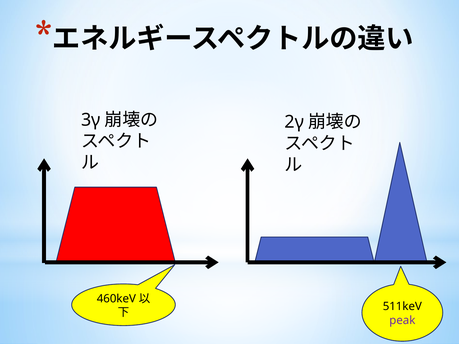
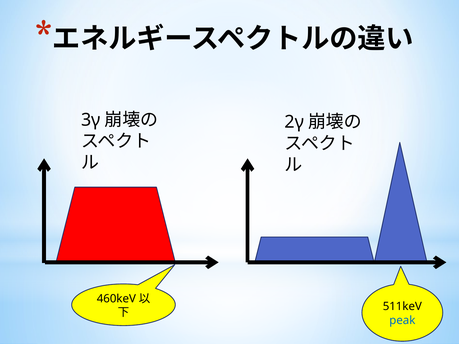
peak colour: purple -> blue (402, 321)
